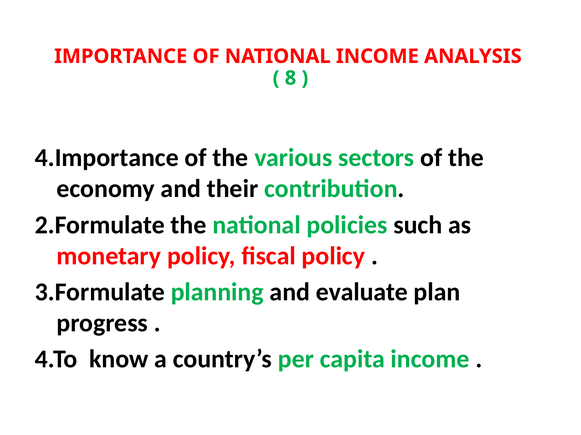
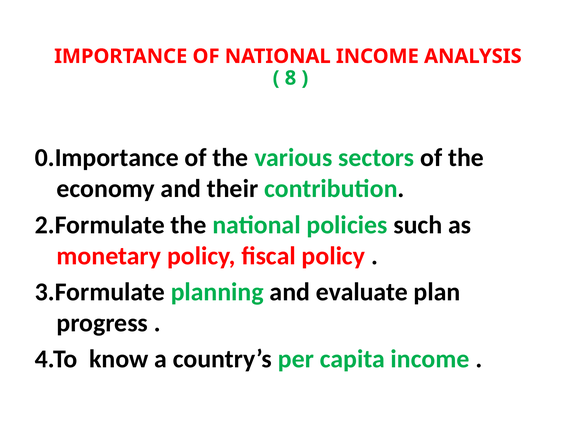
4.Importance: 4.Importance -> 0.Importance (107, 158)
